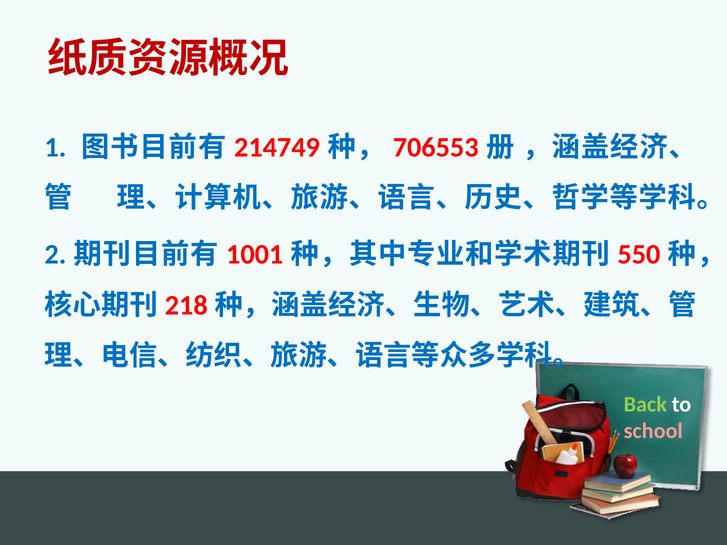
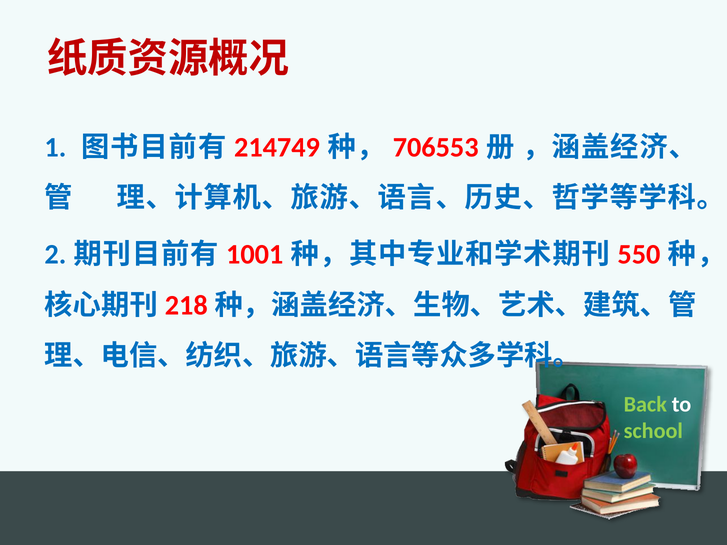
school colour: pink -> light green (653, 431)
